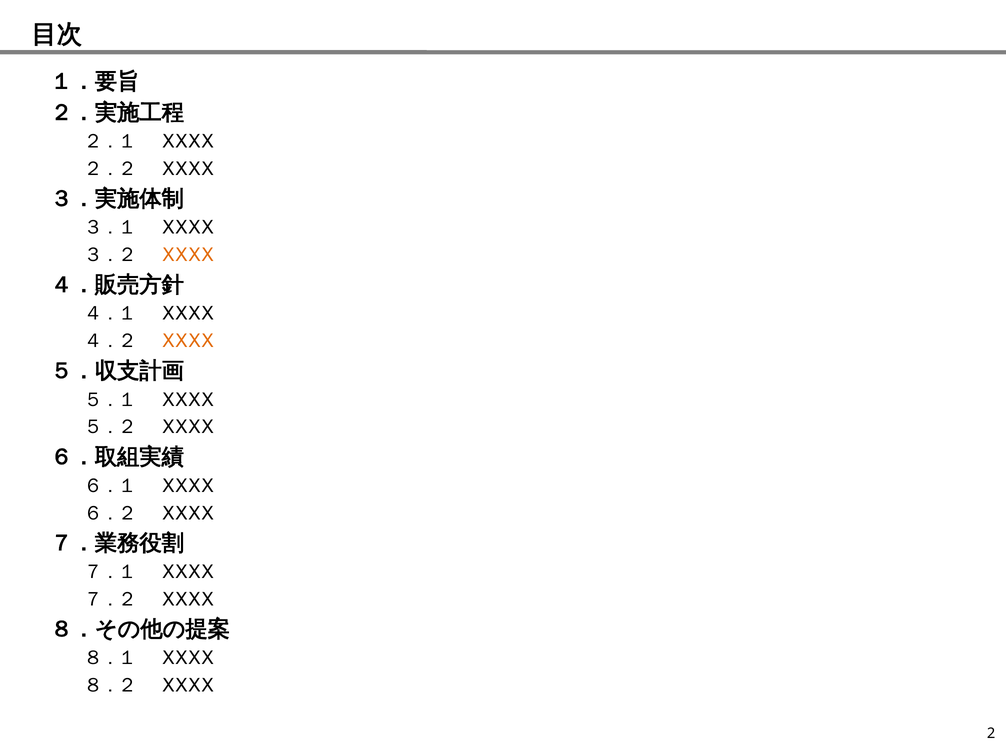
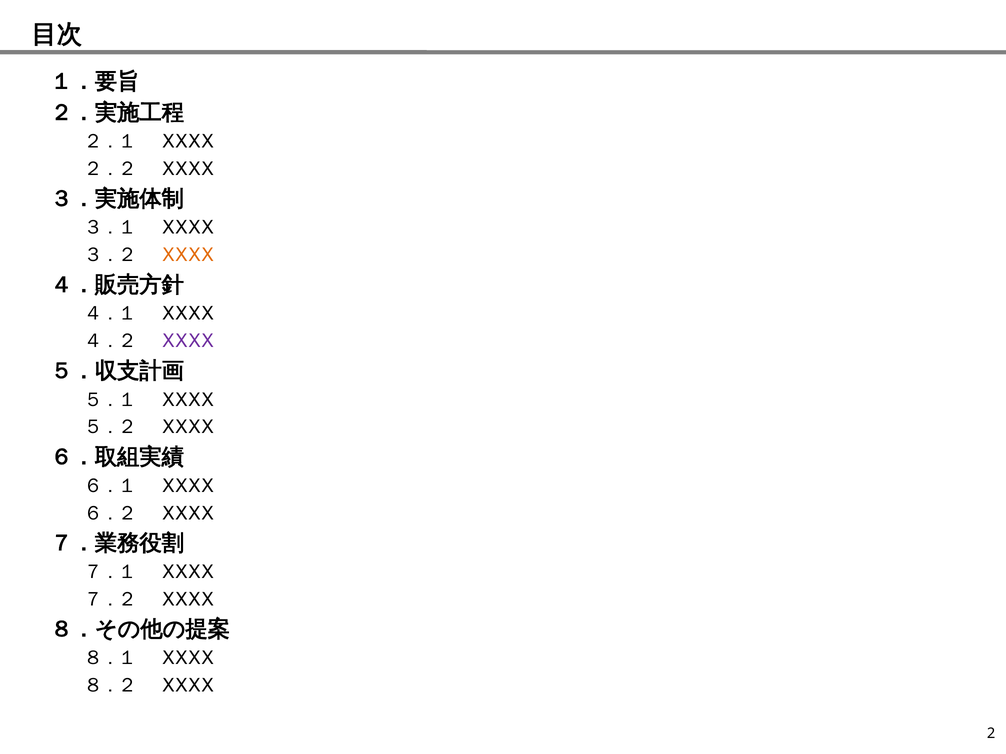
XXXX colour: orange -> purple (188, 341)
